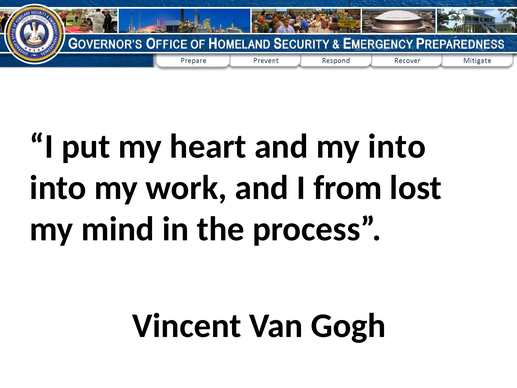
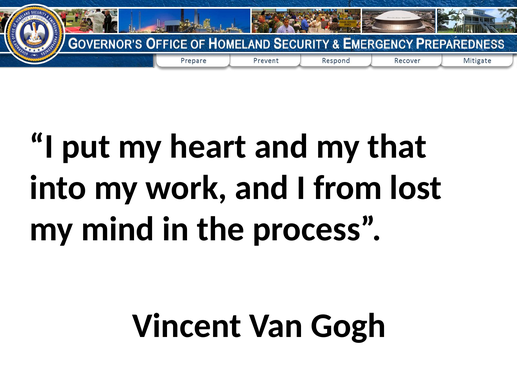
my into: into -> that (397, 146)
